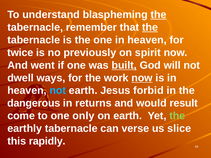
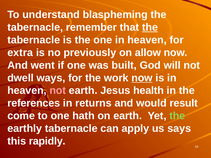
the underline: present -> none (158, 15)
twice: twice -> extra (20, 53)
spirit: spirit -> allow (148, 53)
built underline: present -> none (124, 65)
not colour: light blue -> pink (58, 91)
forbid: forbid -> health (149, 91)
dangerous: dangerous -> references (34, 103)
only: only -> hath (83, 116)
verse: verse -> apply (135, 129)
slice: slice -> says (179, 129)
